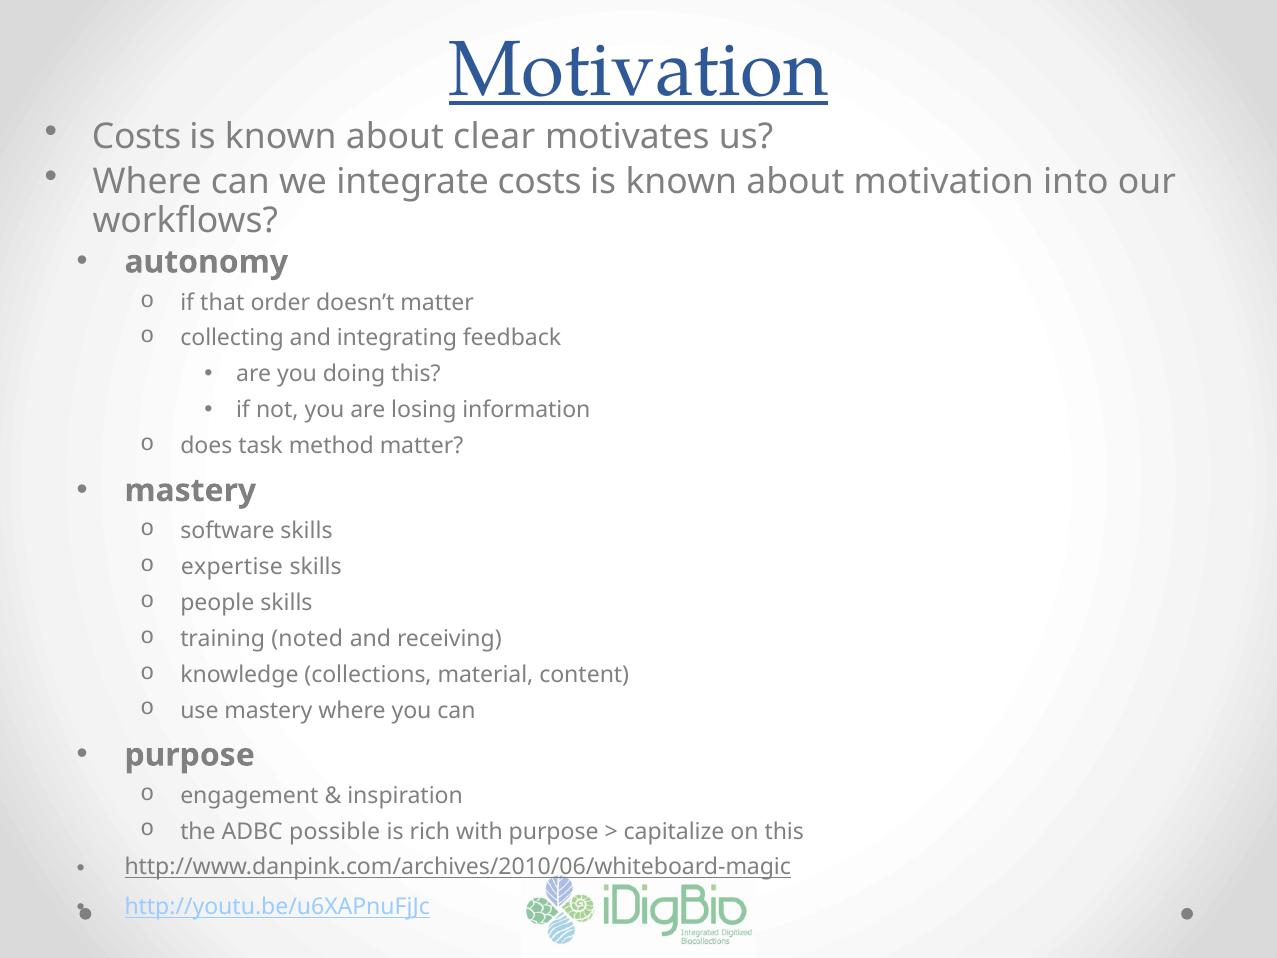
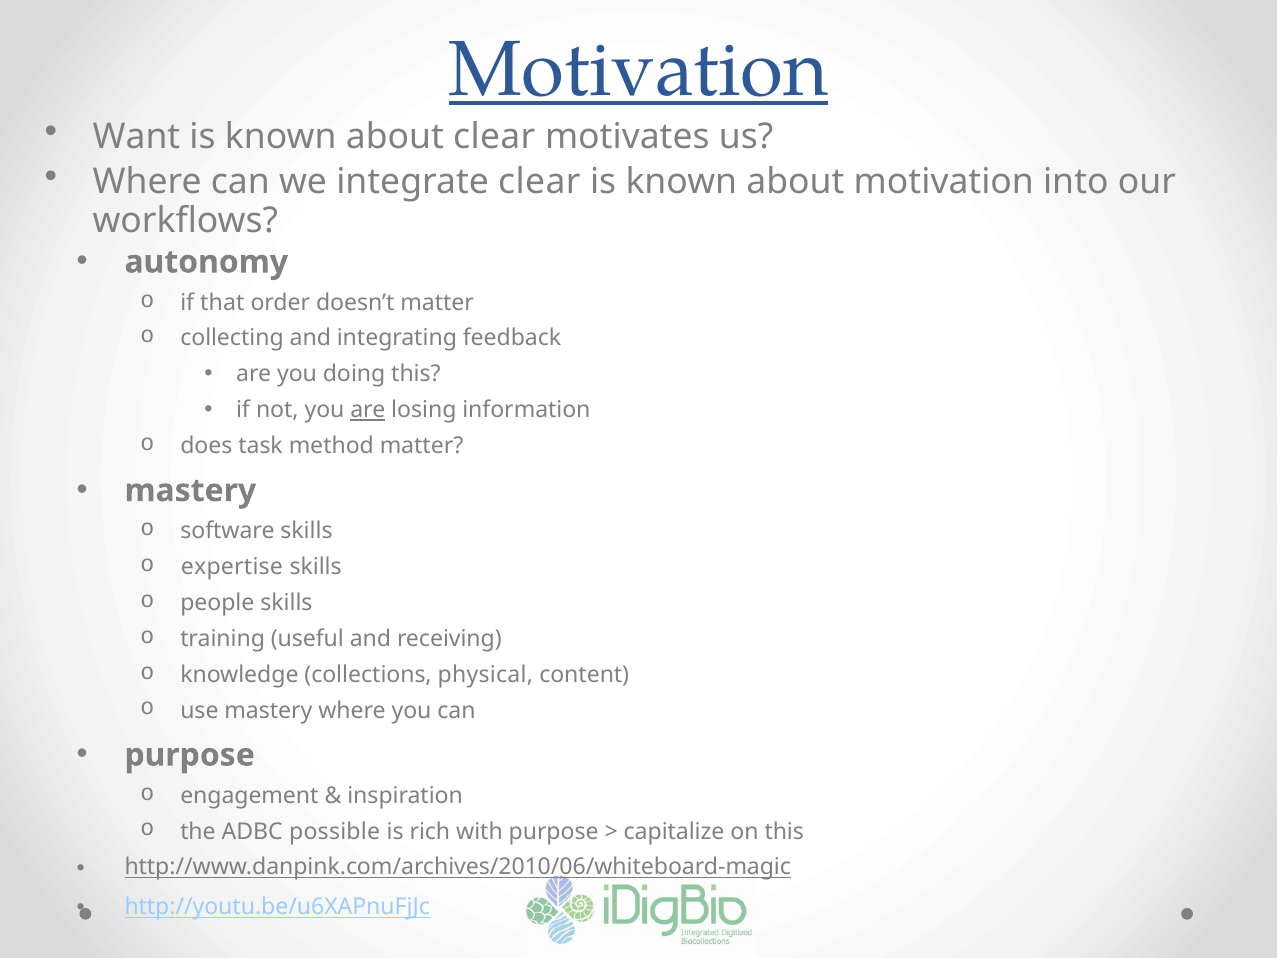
Costs: Costs -> Want (136, 137)
integrate costs: costs -> clear (539, 182)
are underline: none -> present (368, 410)
noted: noted -> useful (307, 639)
material: material -> physical (485, 674)
